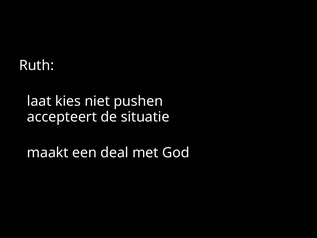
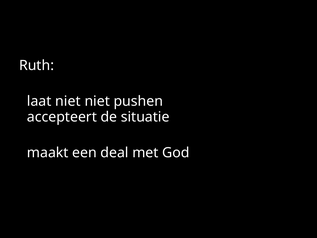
laat kies: kies -> niet (68, 101)
